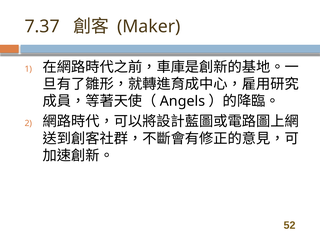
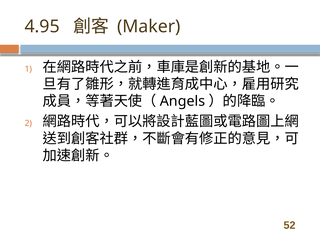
7.37: 7.37 -> 4.95 (42, 27)
